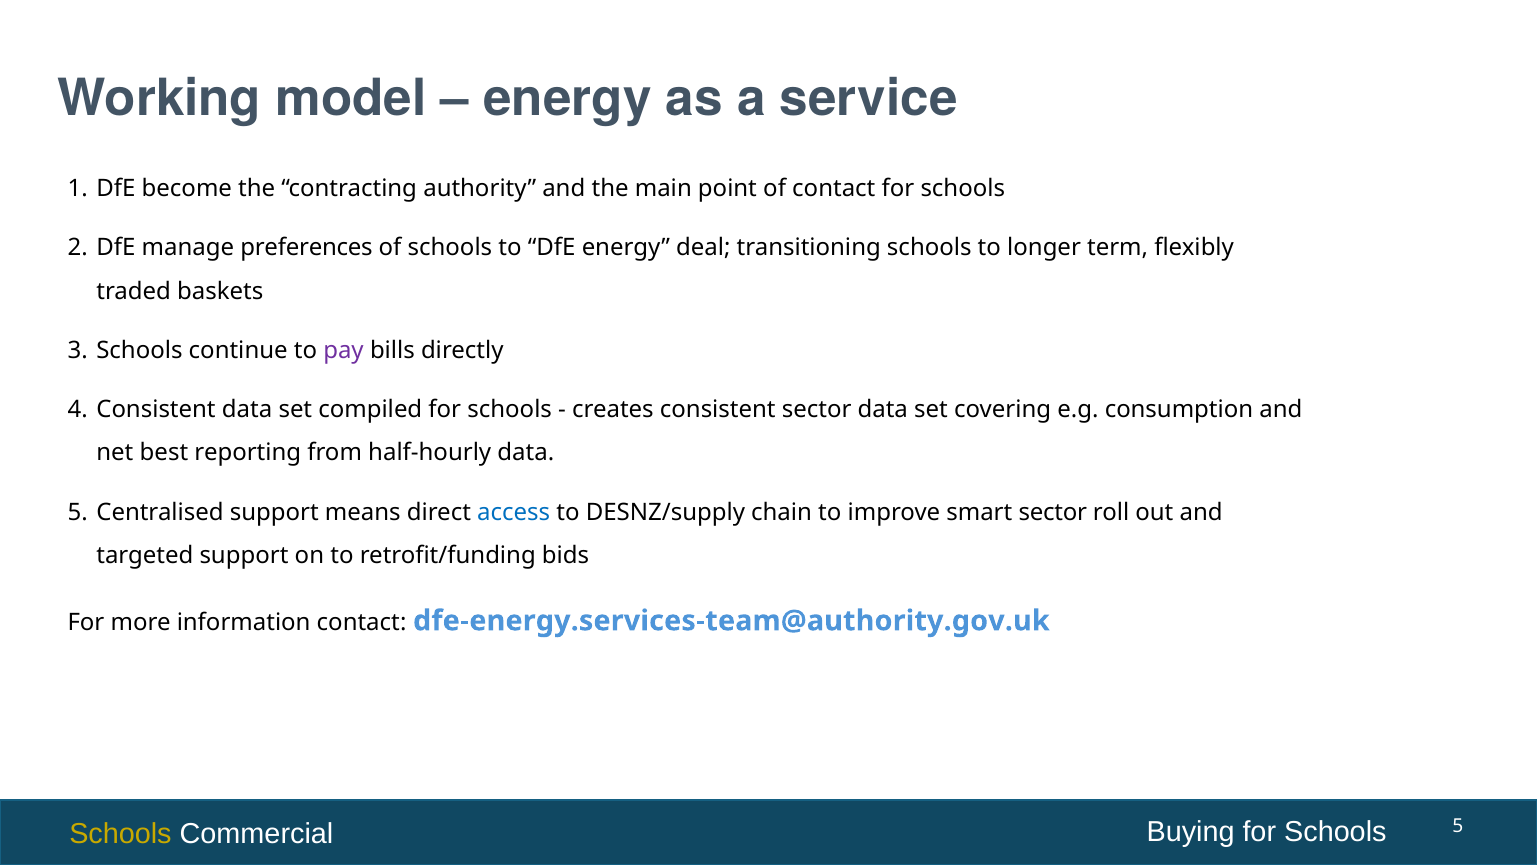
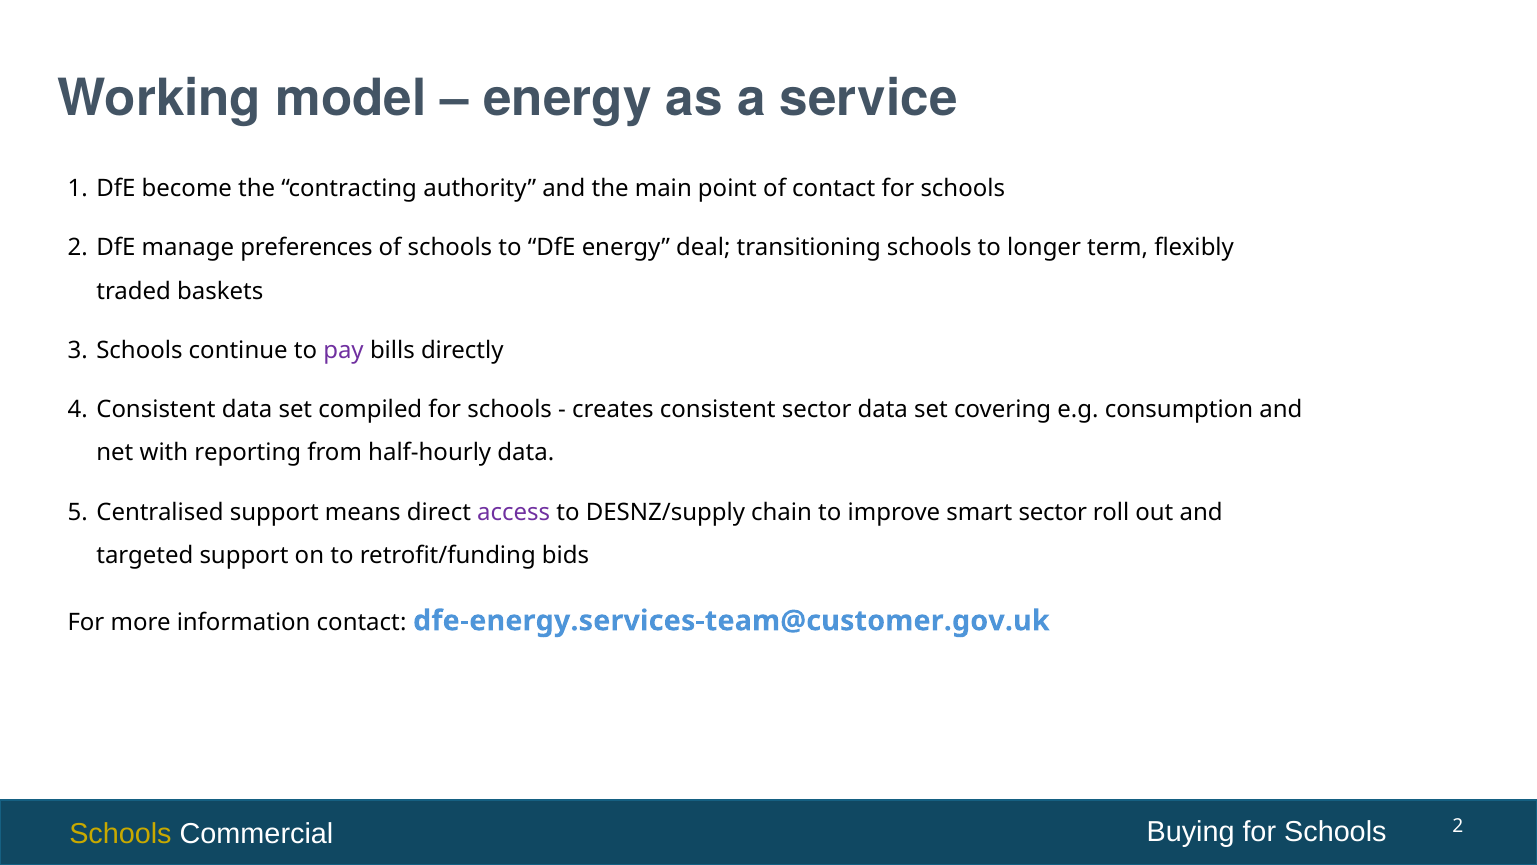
best: best -> with (164, 453)
access colour: blue -> purple (514, 512)
dfe-energy.services-team@authority.gov.uk: dfe-energy.services-team@authority.gov.uk -> dfe-energy.services-team@customer.gov.uk (731, 621)
5: 5 -> 2 (1458, 826)
